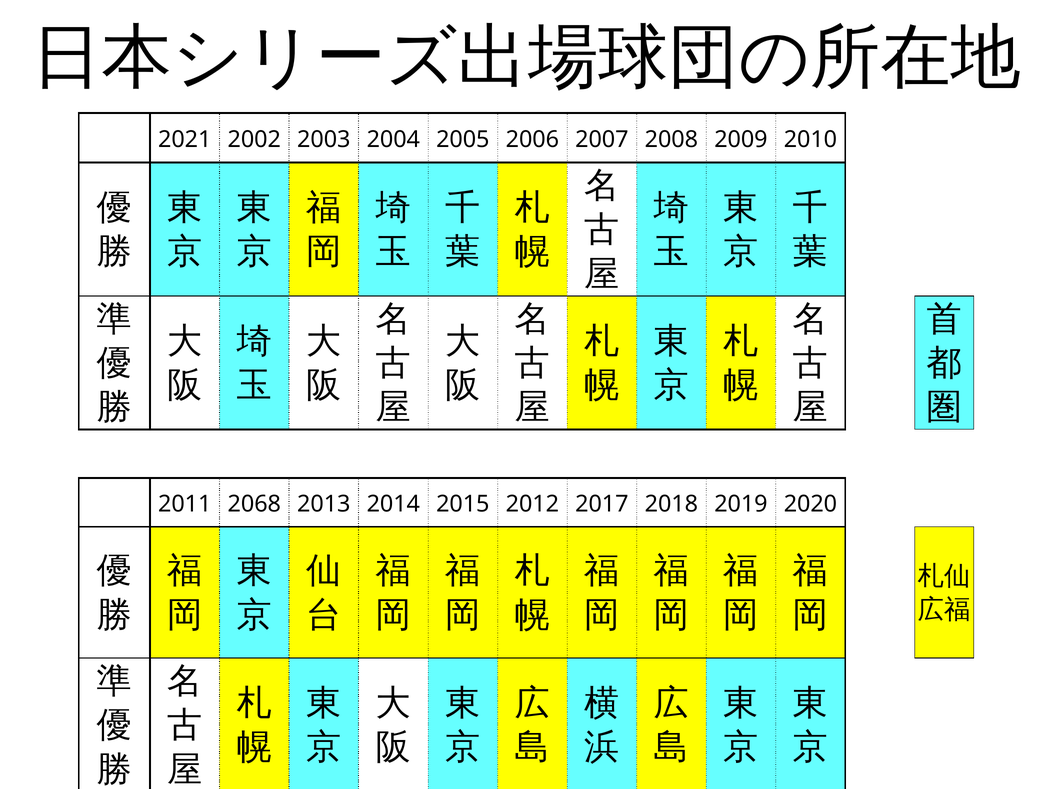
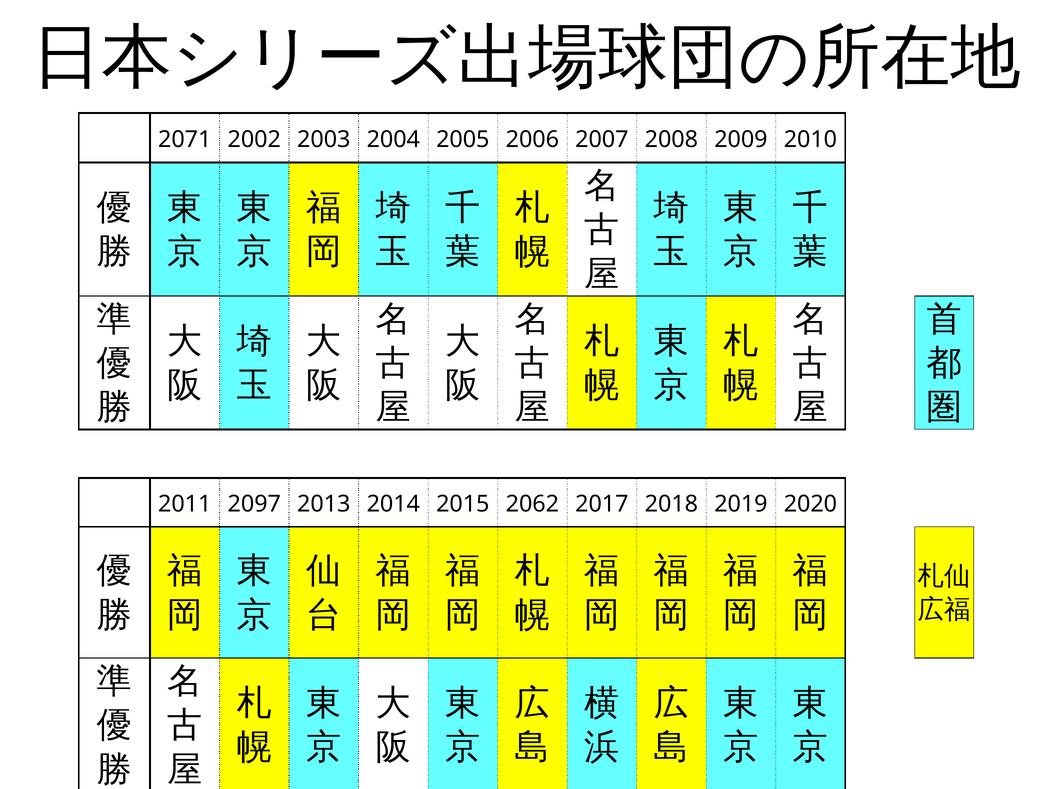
2021: 2021 -> 2071 (185, 139)
2068: 2068 -> 2097 (254, 505)
2012: 2012 -> 2062 (532, 505)
